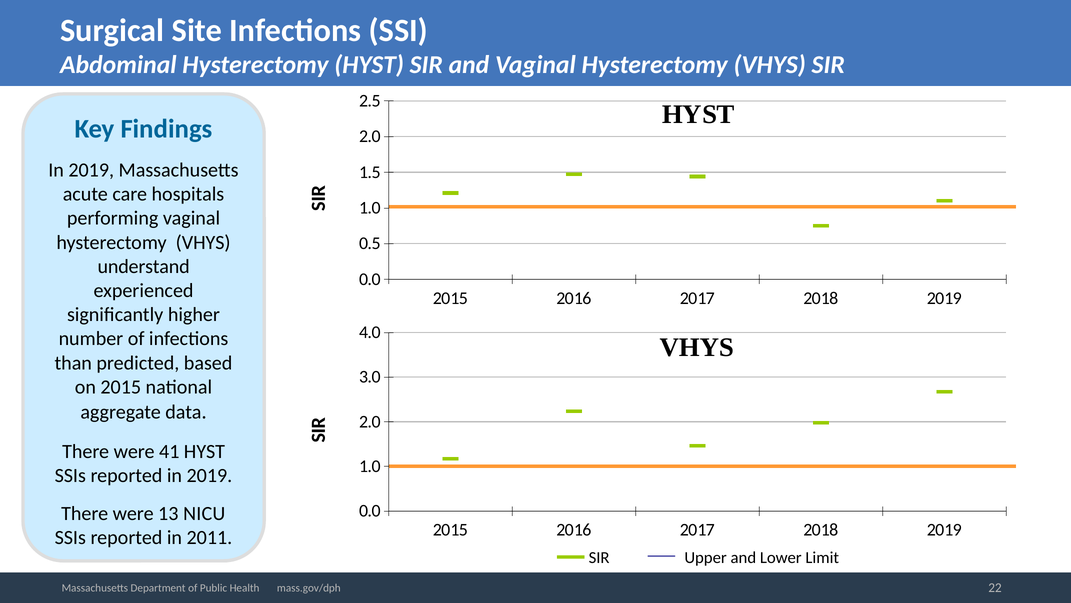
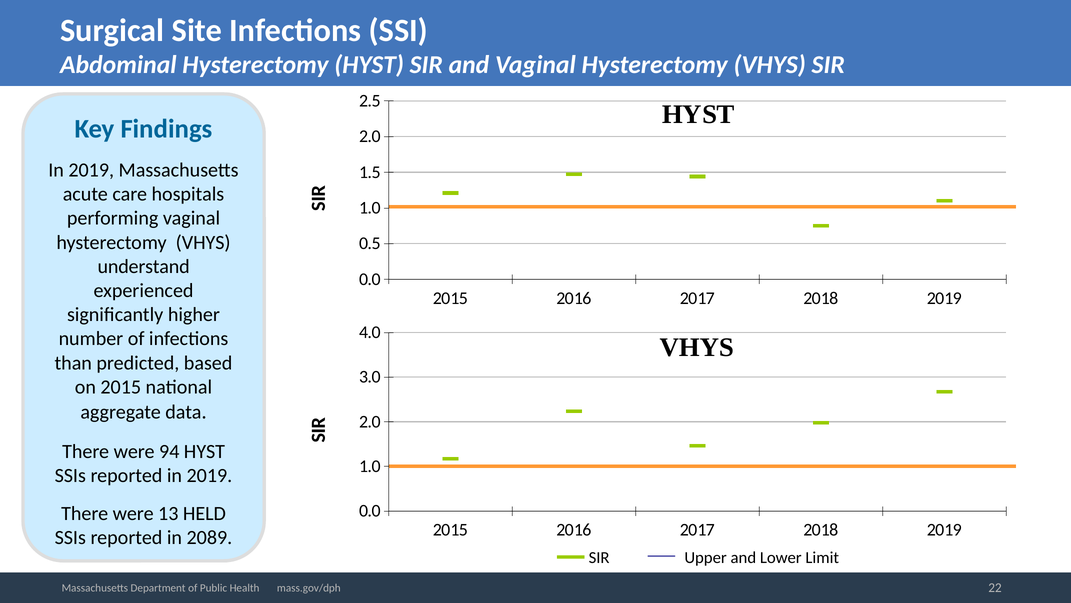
41: 41 -> 94 (169, 451)
NICU: NICU -> HELD (204, 513)
2011: 2011 -> 2089 (209, 537)
